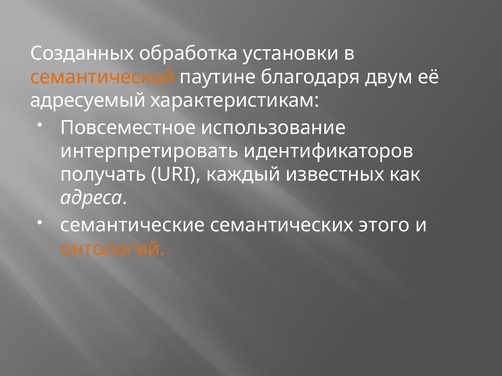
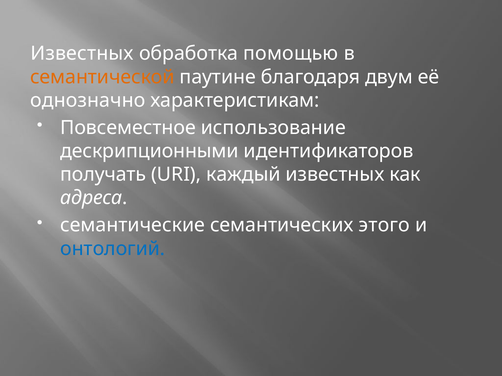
Созданных: Созданных -> Известных (82, 54)
установки: установки -> помощью (291, 54)
адресуемый: адресуемый -> однозначно (88, 100)
интерпретировать: интерпретировать -> дескрипционными (149, 151)
онтологий colour: orange -> blue (113, 249)
